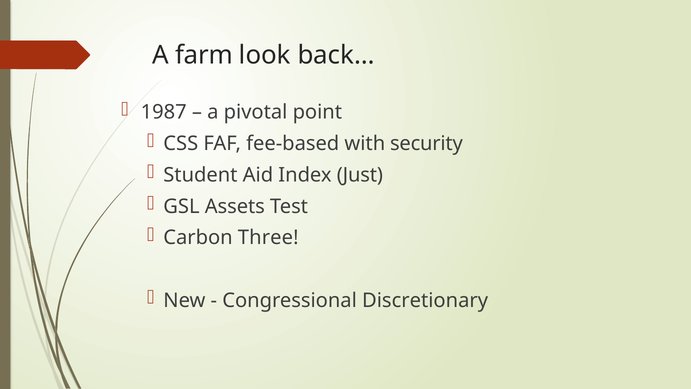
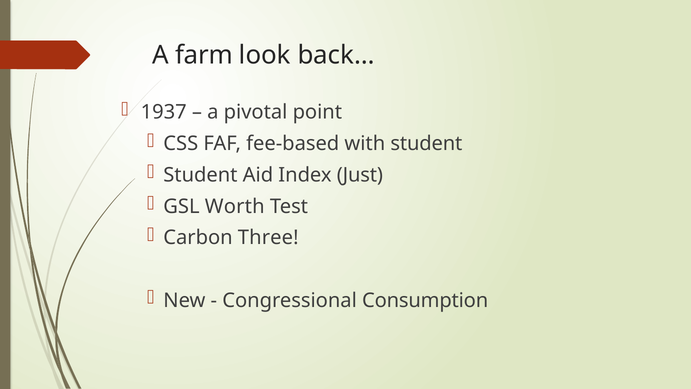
1987: 1987 -> 1937 (164, 112)
with security: security -> student (426, 143)
Assets: Assets -> Worth (235, 206)
Discretionary: Discretionary -> Consumption (425, 300)
